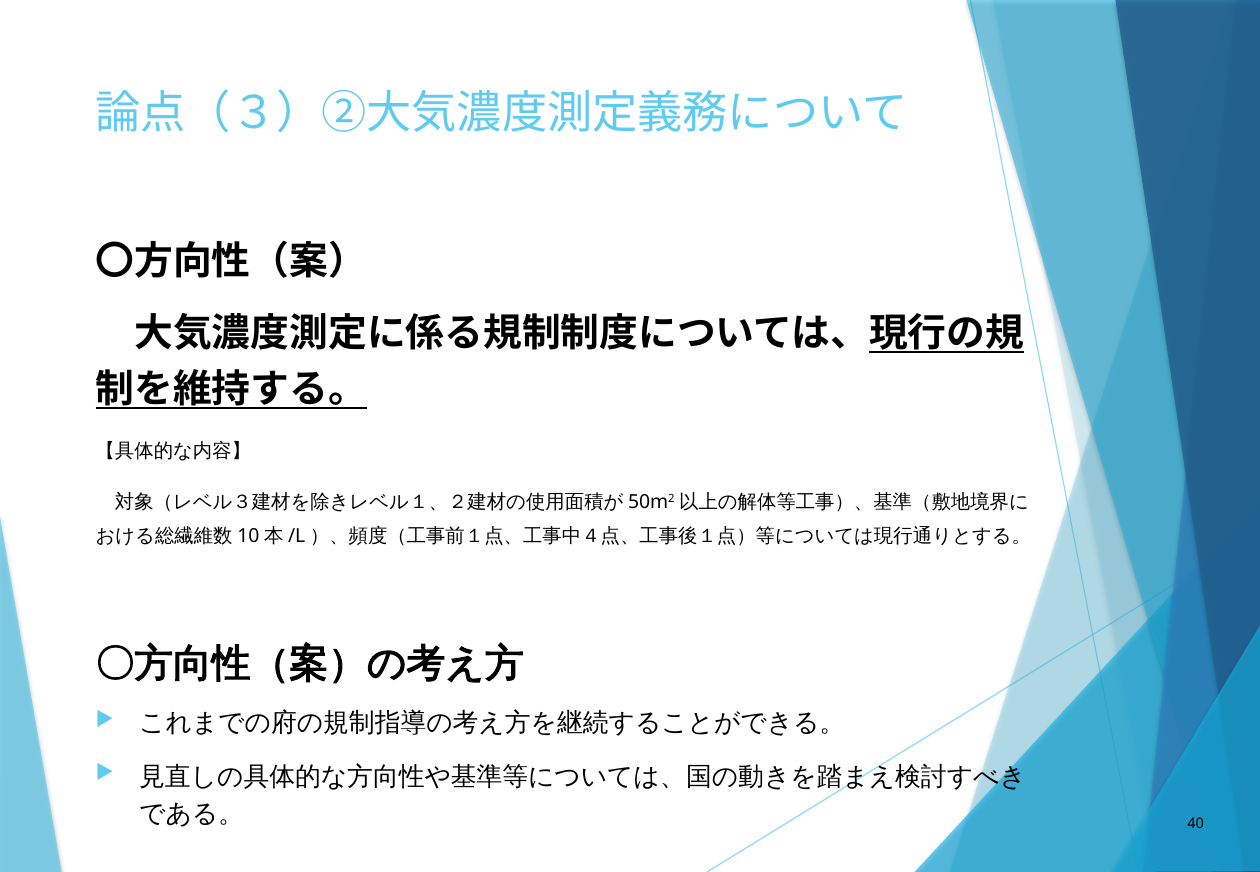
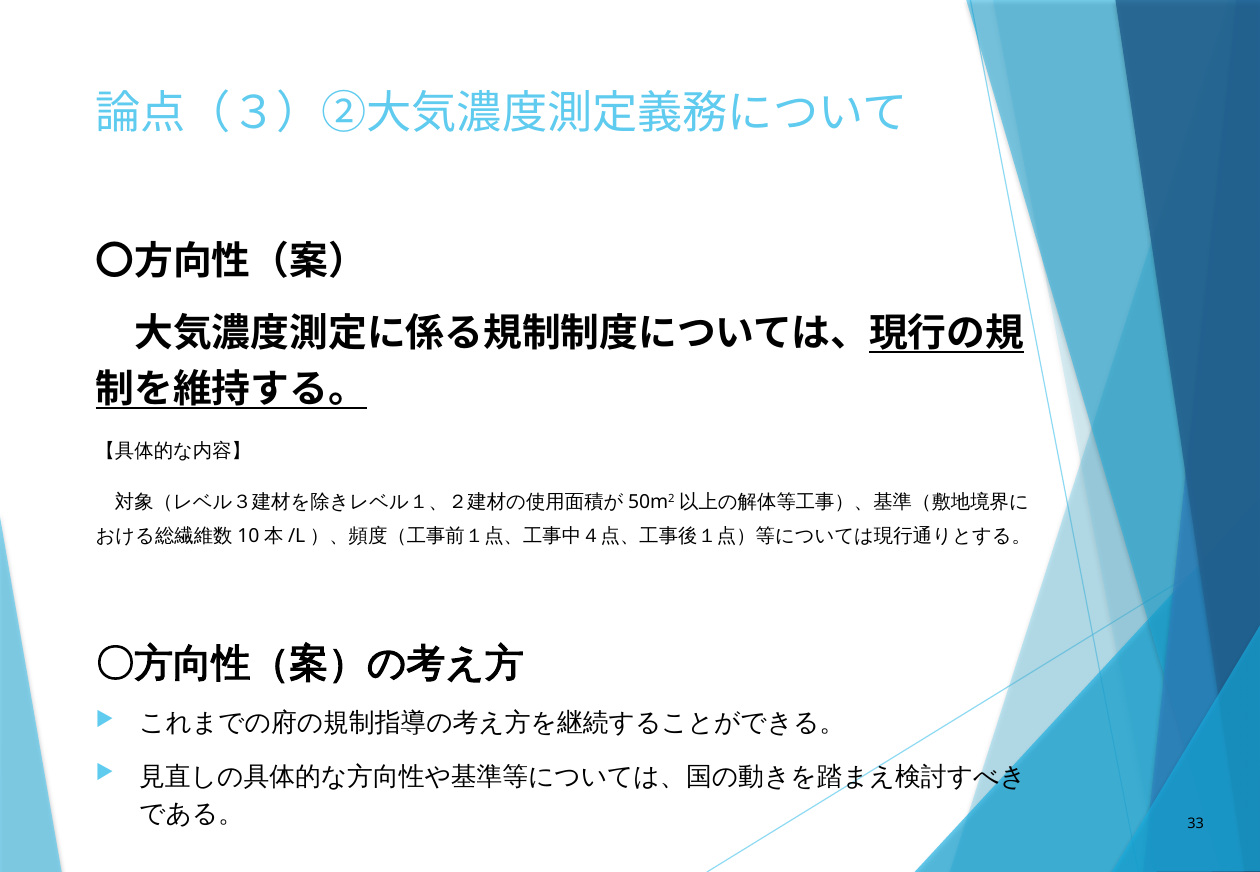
40: 40 -> 33 (1196, 824)
